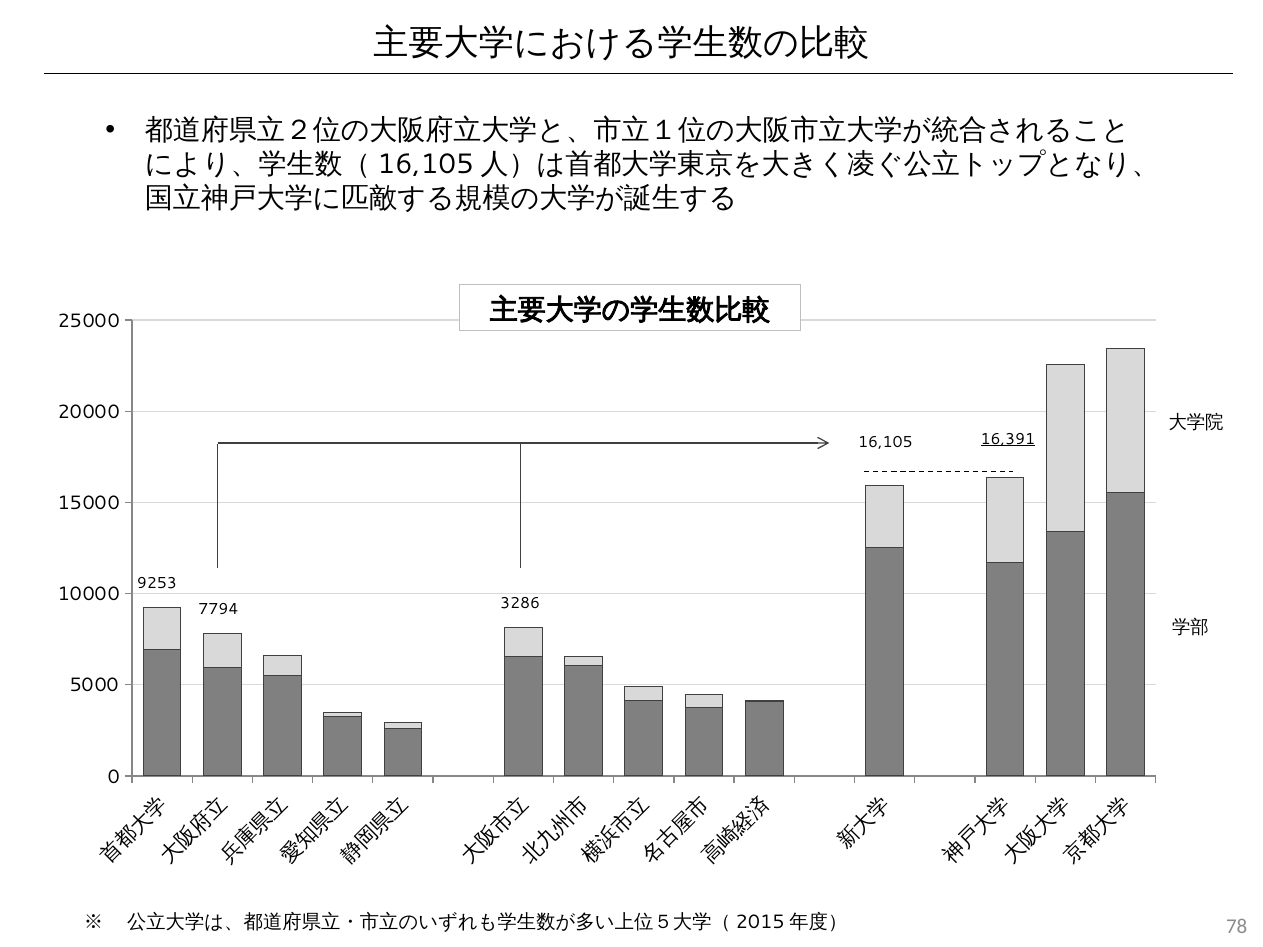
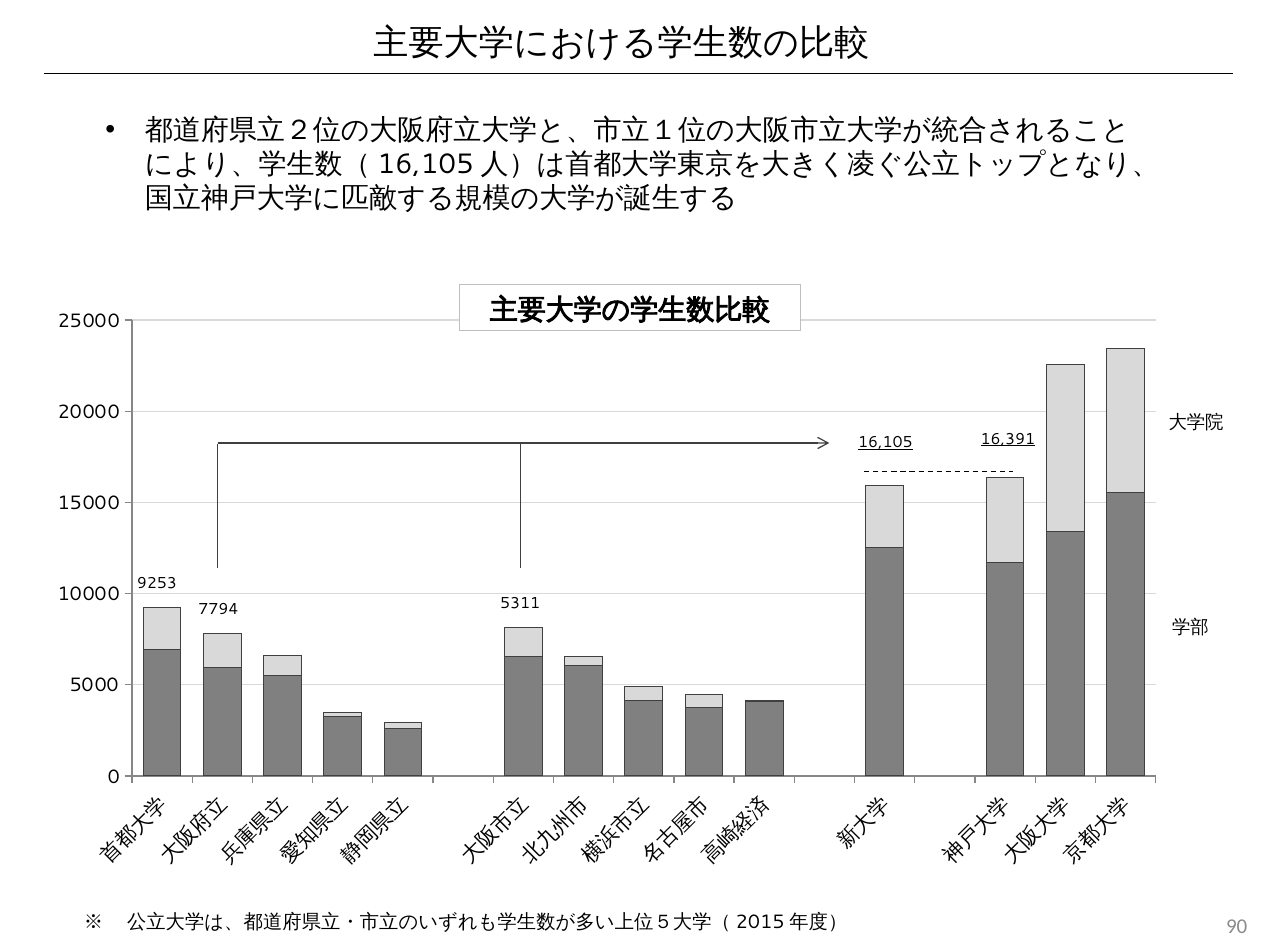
16,105 underline: none -> present (885, 442)
3286: 3286 -> 5311 (520, 603)
78: 78 -> 90 (1237, 927)
